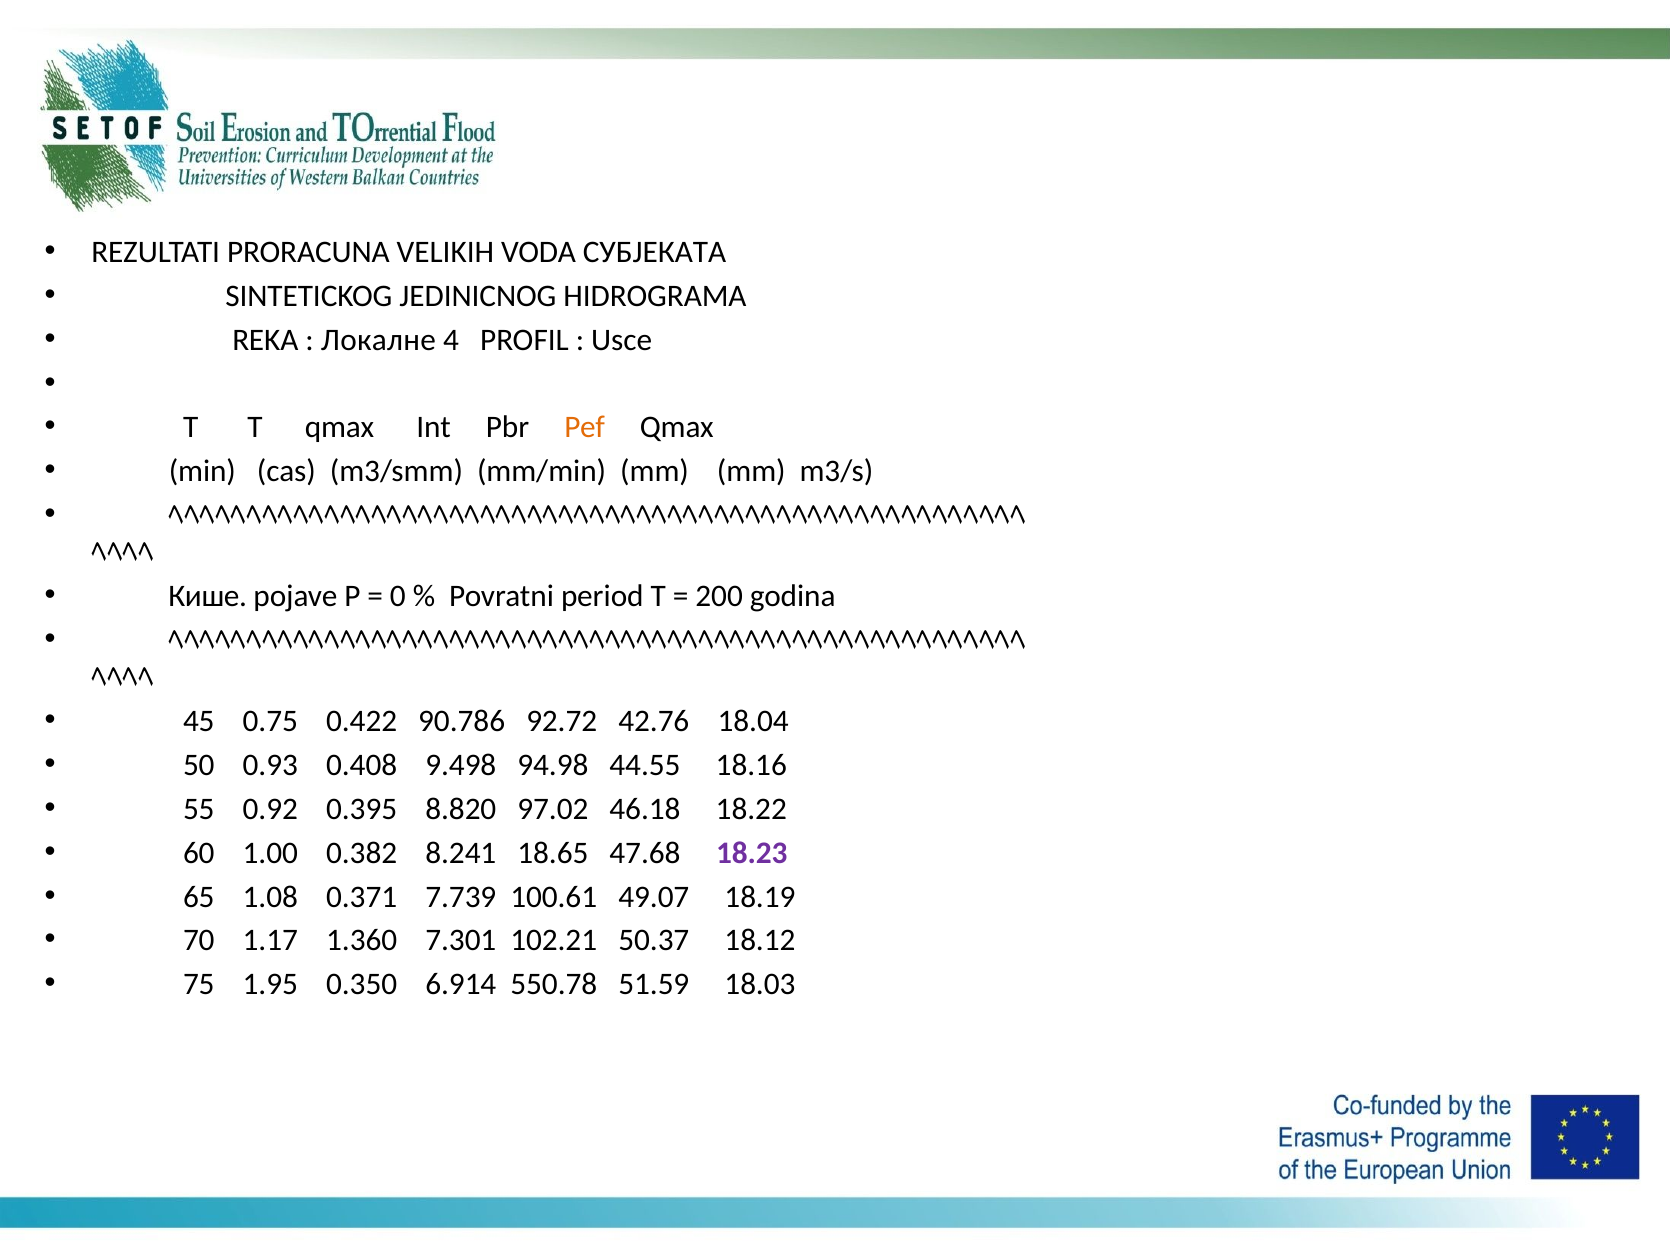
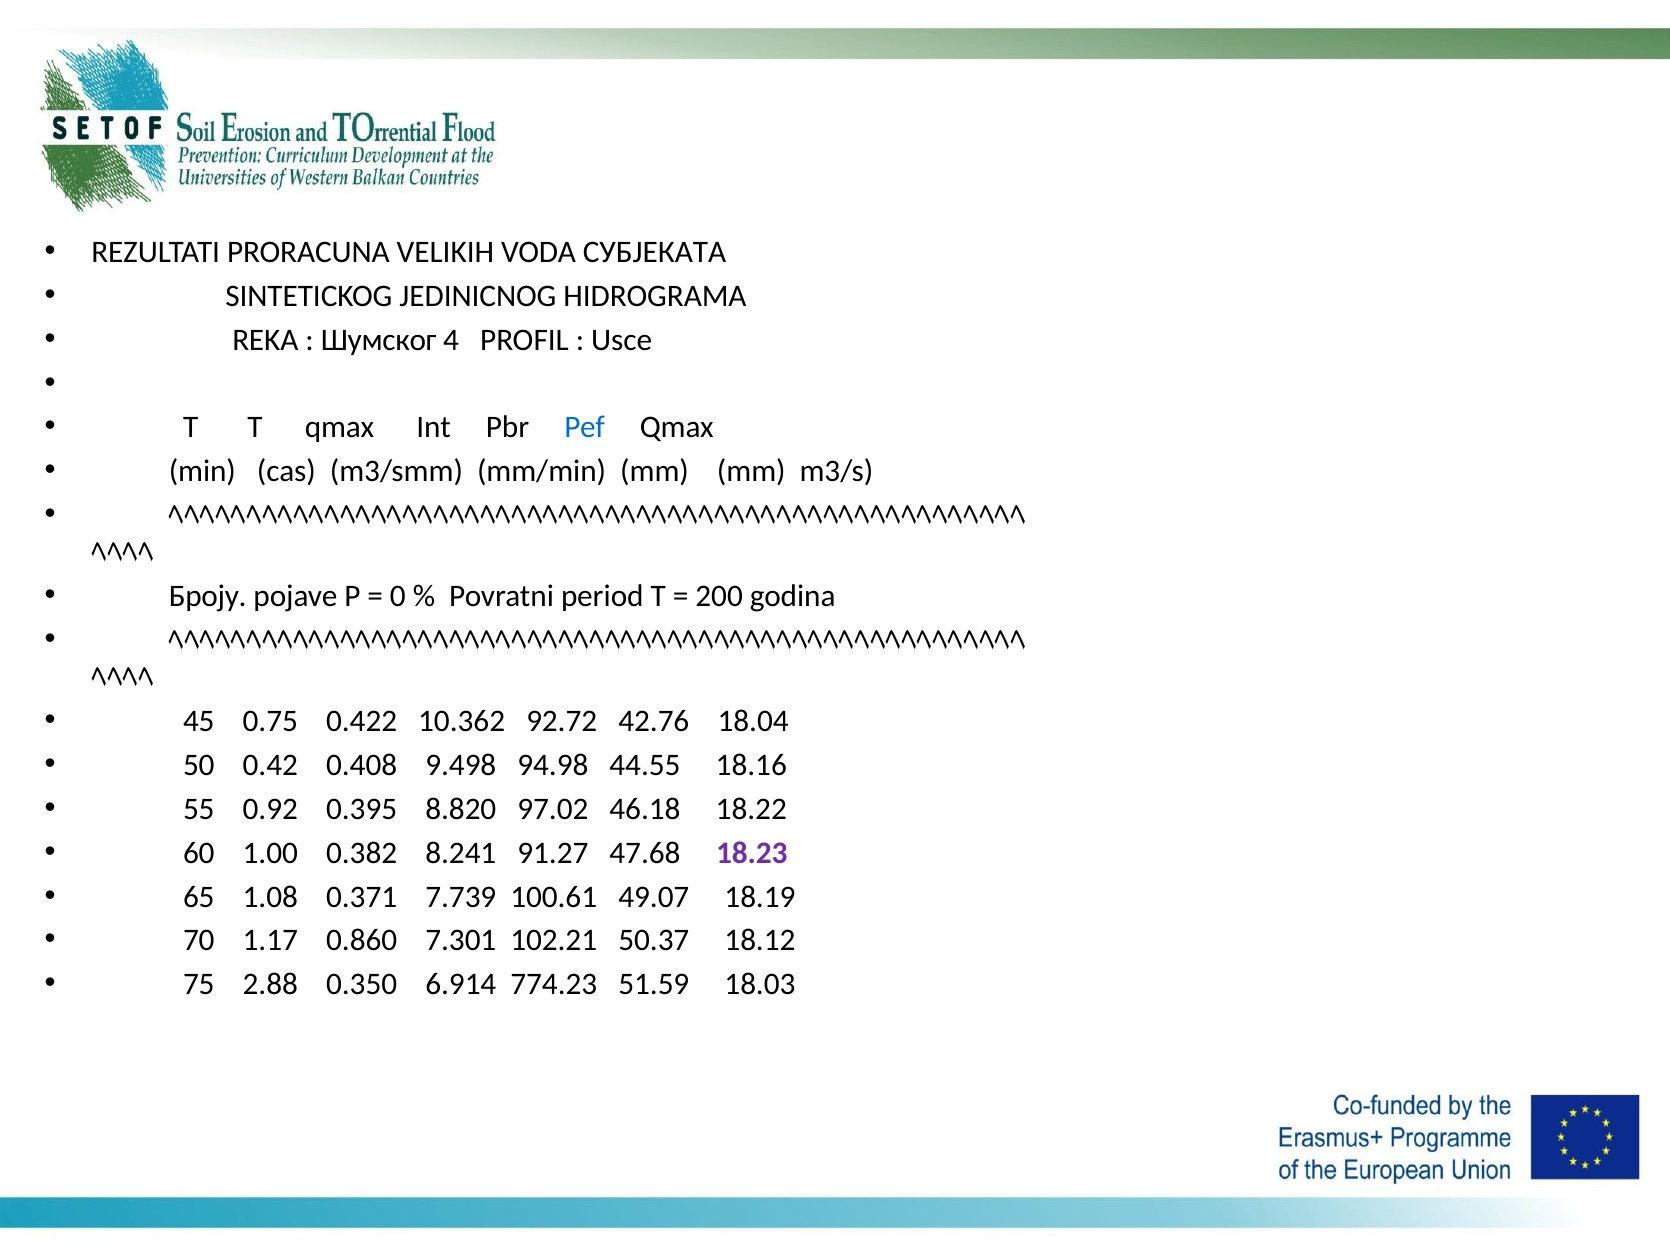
Локалне: Локалне -> Шумског (379, 340)
Pef colour: orange -> blue (585, 427)
Кише: Кише -> Броју (208, 596)
90.786: 90.786 -> 10.362 (462, 721)
0.93: 0.93 -> 0.42 (270, 765)
18.65: 18.65 -> 91.27 (553, 853)
1.360: 1.360 -> 0.860 (362, 940)
1.95: 1.95 -> 2.88 (270, 984)
550.78: 550.78 -> 774.23 (554, 984)
